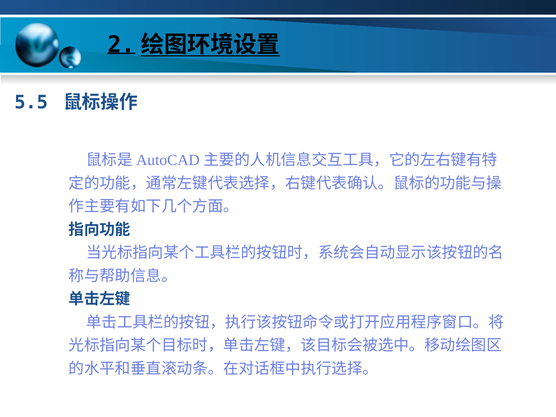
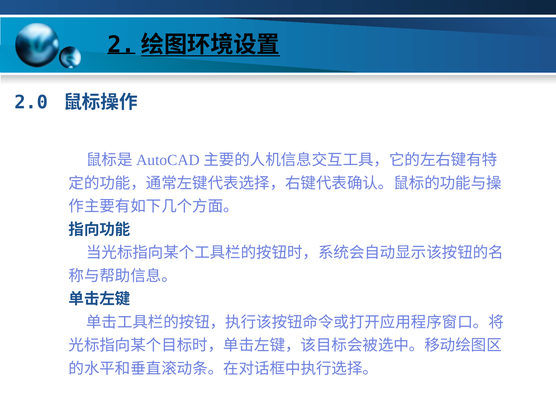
5.5: 5.5 -> 2.0 (31, 103)
